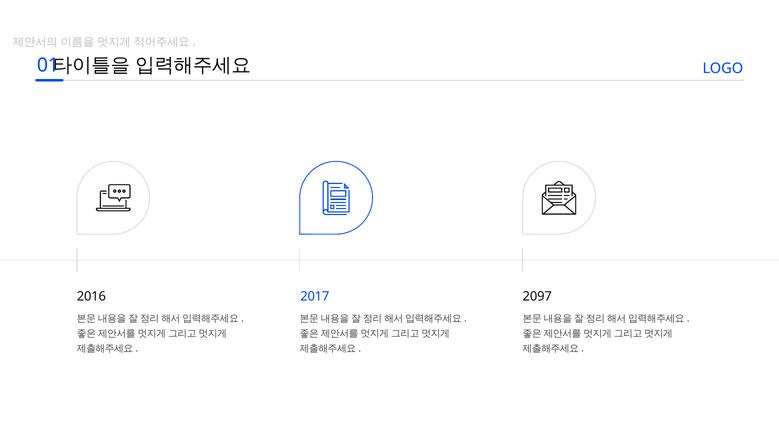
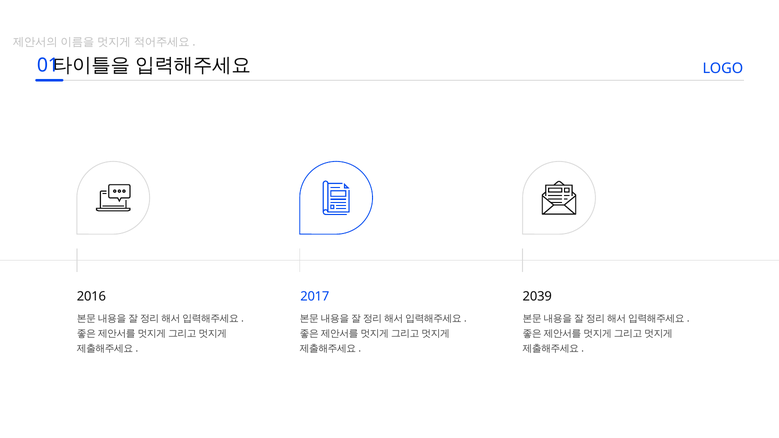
2097: 2097 -> 2039 (537, 297)
